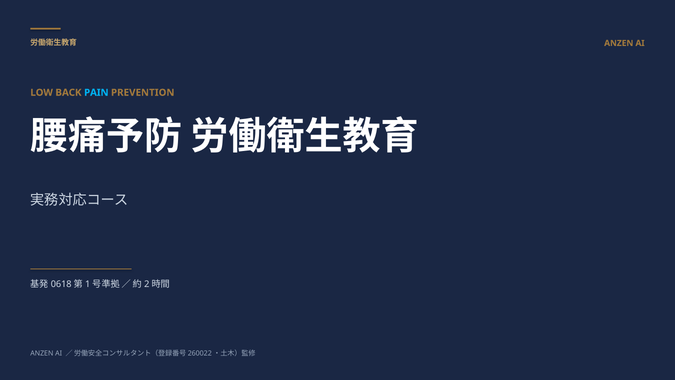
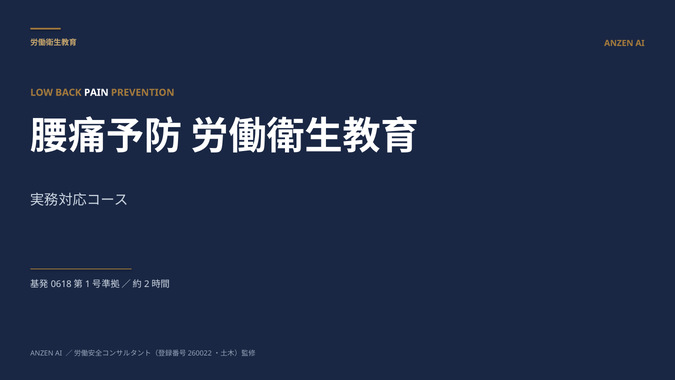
PAIN colour: light blue -> white (96, 92)
